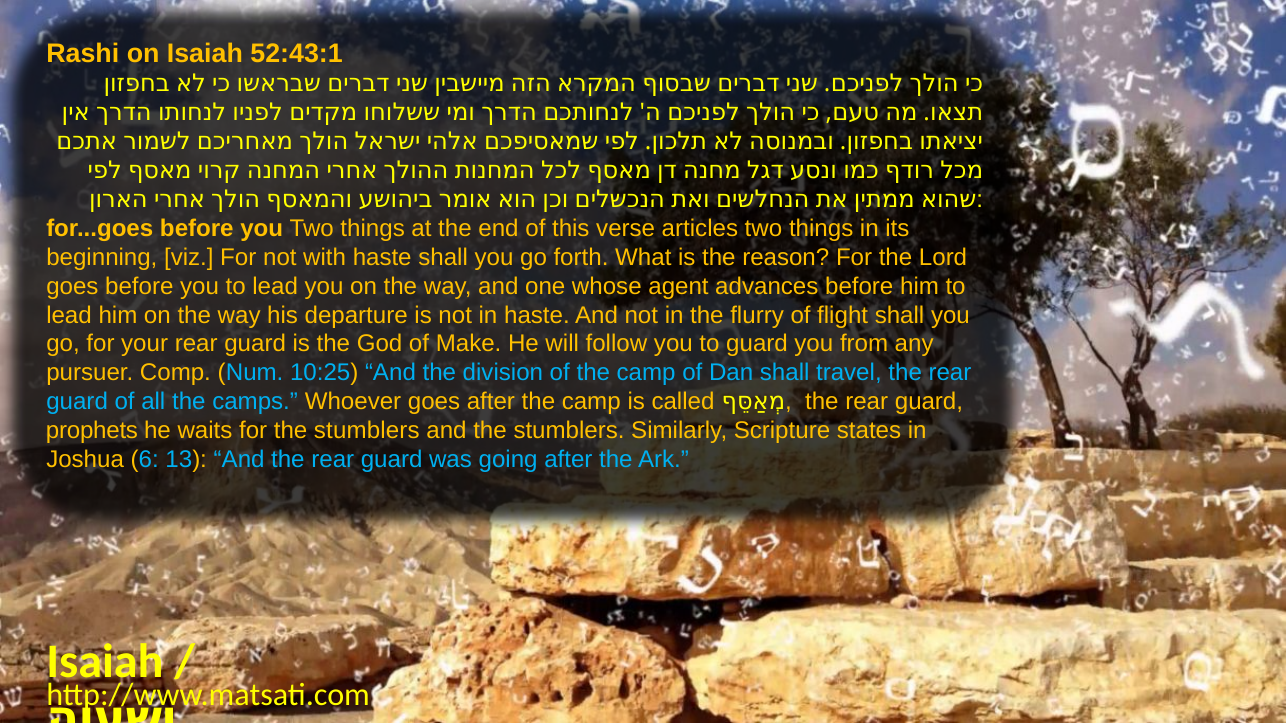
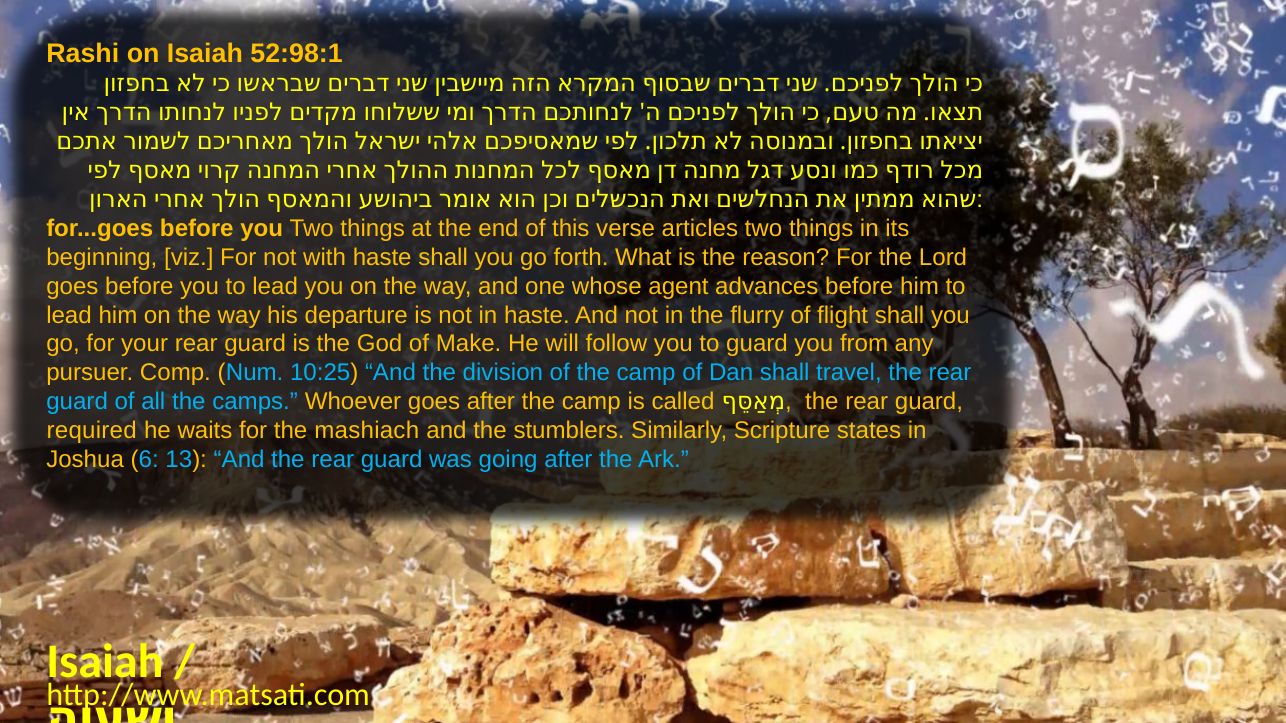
52:43:1: 52:43:1 -> 52:98:1 (297, 53)
prophets: prophets -> required (92, 431)
for the stumblers: stumblers -> mashiach (367, 431)
